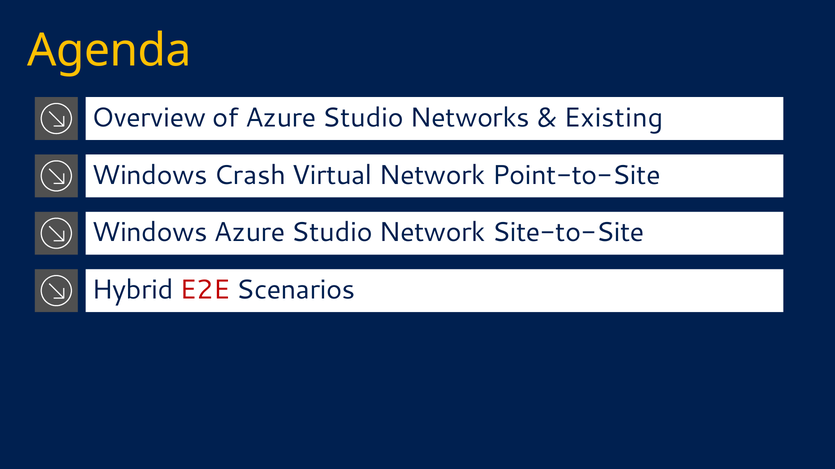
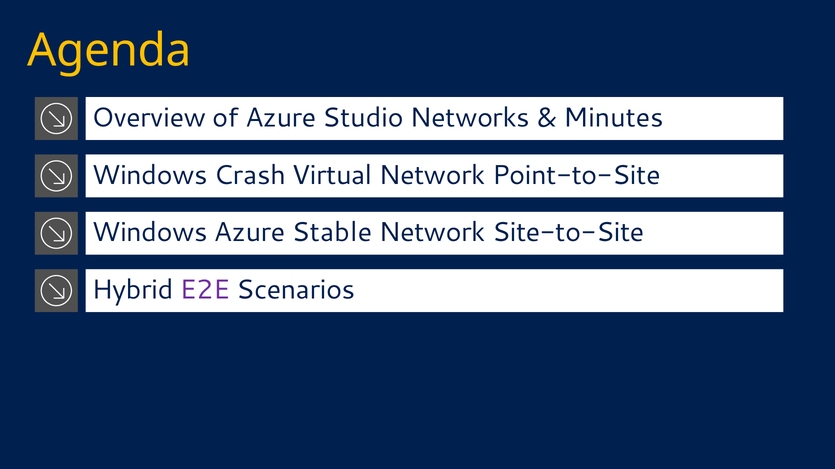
Existing: Existing -> Minutes (614, 118)
Windows Azure Studio: Studio -> Stable (332, 233)
E2E colour: red -> purple (205, 290)
